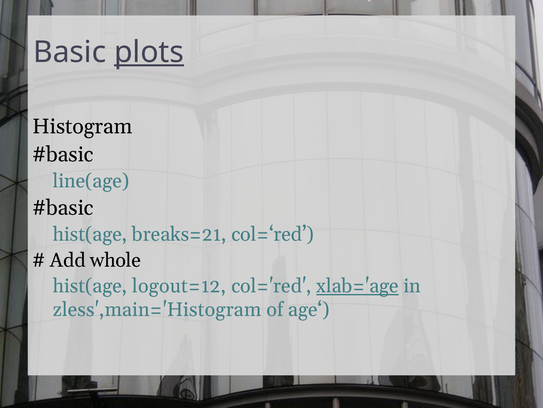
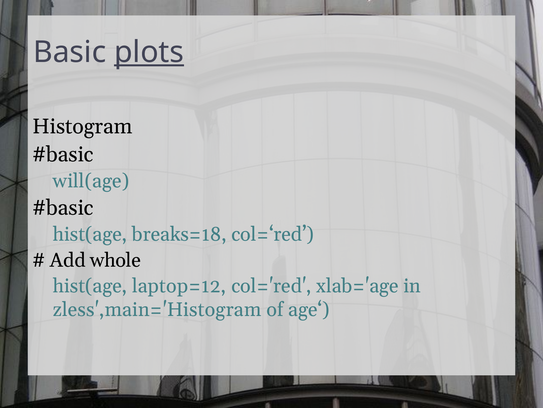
line(age: line(age -> will(age (91, 181)
breaks=21: breaks=21 -> breaks=18 (179, 234)
logout=12: logout=12 -> laptop=12 (179, 286)
xlab='age underline: present -> none (357, 286)
